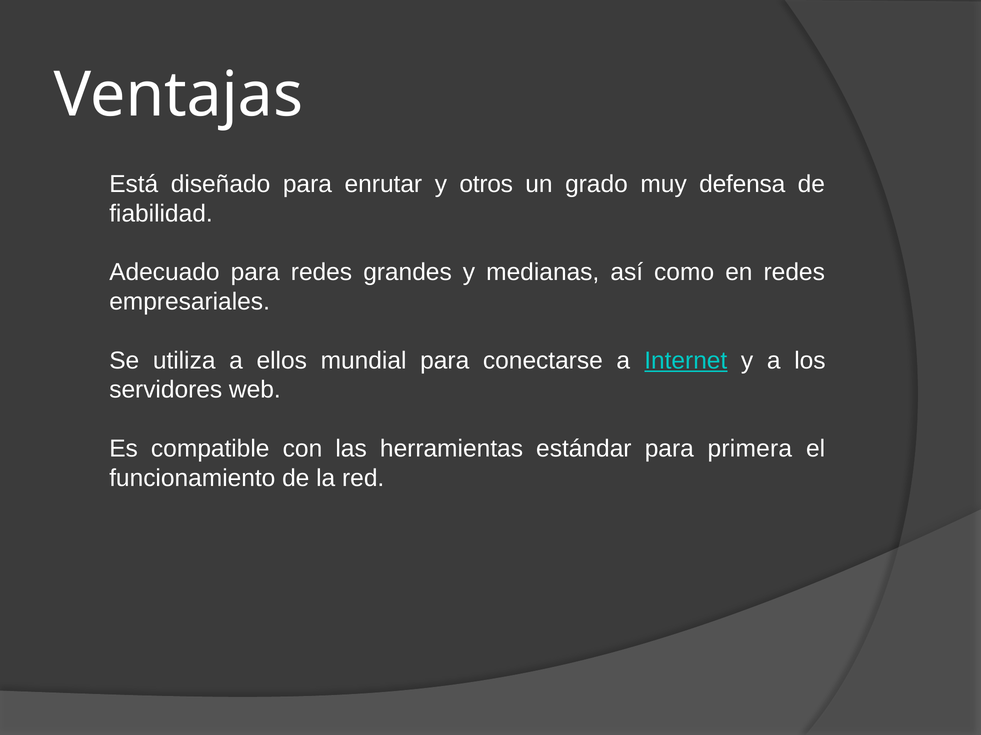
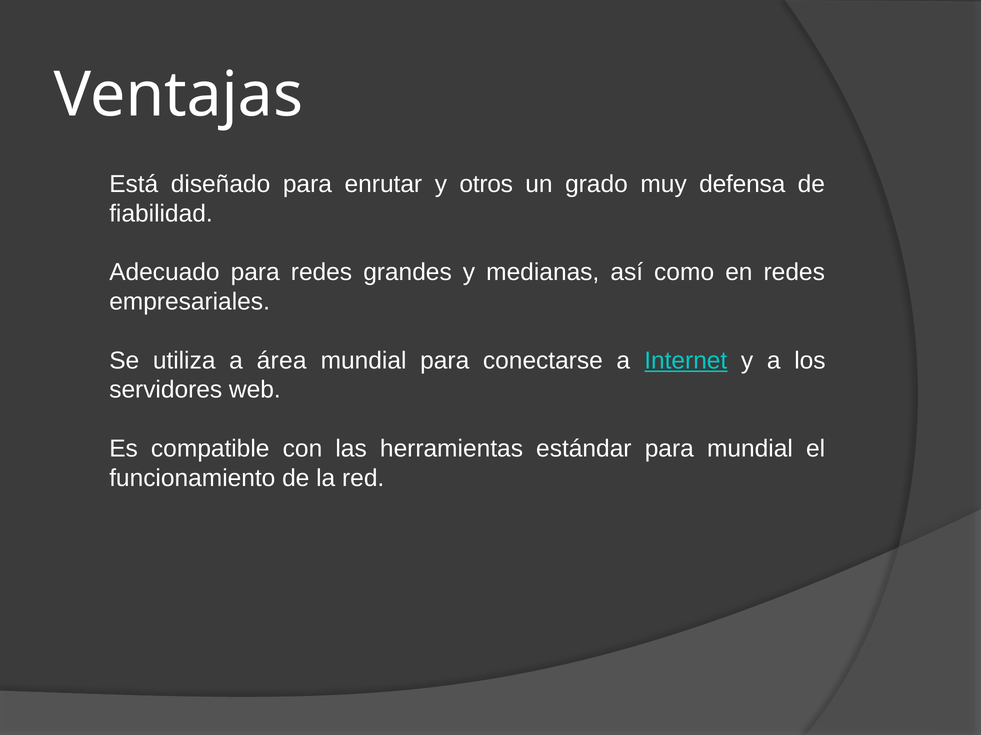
ellos: ellos -> área (282, 361)
para primera: primera -> mundial (750, 449)
